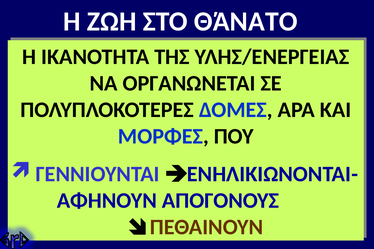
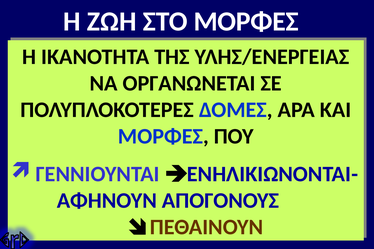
ΣΤΟ ΘΆΝΑΤΟ: ΘΆΝΑΤΟ -> ΜΟΡΦΕΣ (246, 22)
